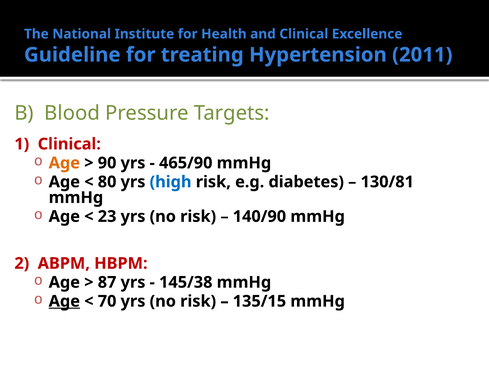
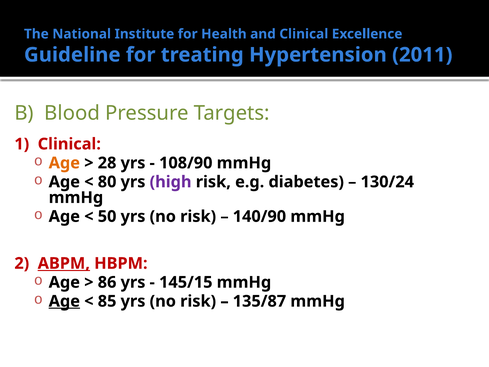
90: 90 -> 28 (107, 163)
465/90: 465/90 -> 108/90 (186, 163)
high colour: blue -> purple (171, 182)
130/81: 130/81 -> 130/24 (387, 182)
23: 23 -> 50 (107, 216)
ABPM underline: none -> present (64, 263)
87: 87 -> 86 (107, 282)
145/38: 145/38 -> 145/15 (186, 282)
70: 70 -> 85 (107, 301)
135/15: 135/15 -> 135/87 (259, 301)
